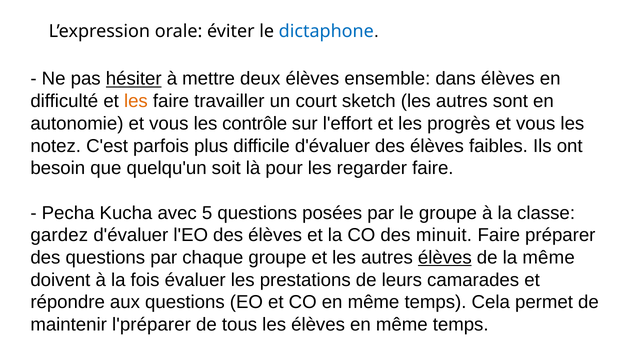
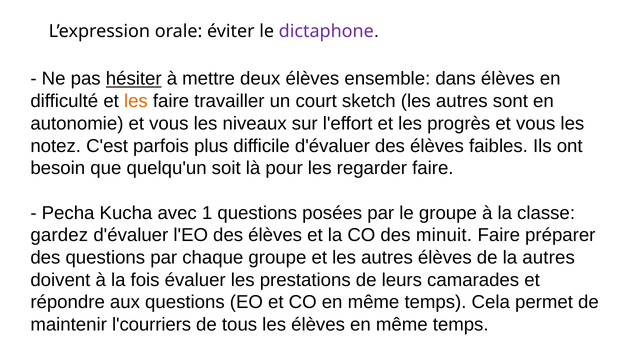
dictaphone colour: blue -> purple (326, 31)
contrôle: contrôle -> niveaux (255, 124)
5: 5 -> 1 (207, 213)
élèves underline: present -> none (445, 258)
la même: même -> autres (549, 258)
l'préparer: l'préparer -> l'courriers (152, 325)
